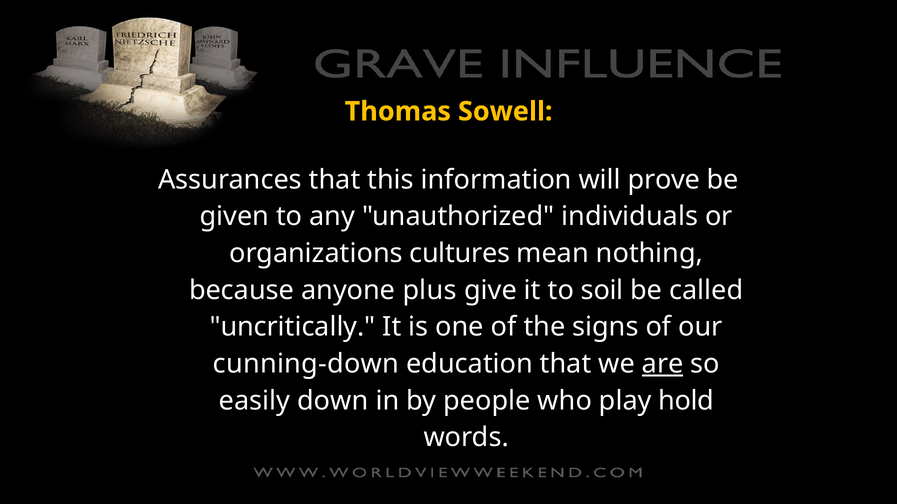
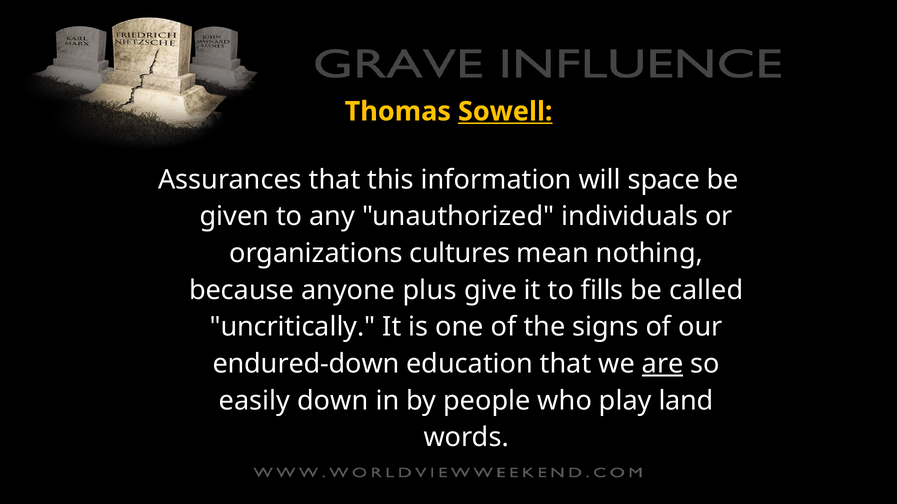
Sowell underline: none -> present (505, 112)
prove: prove -> space (664, 180)
soil: soil -> fills (602, 290)
cunning-down: cunning-down -> endured-down (306, 364)
hold: hold -> land (686, 401)
